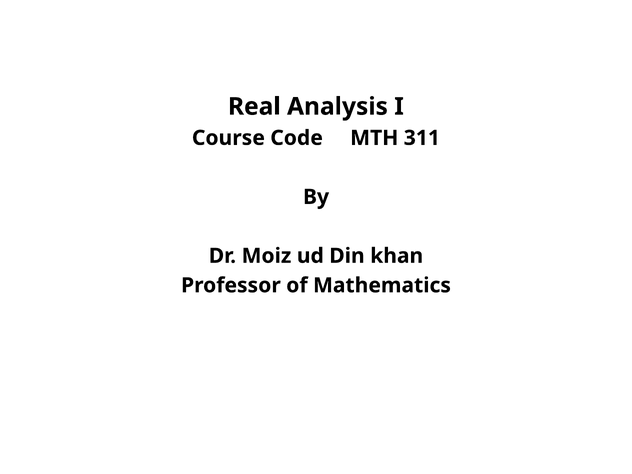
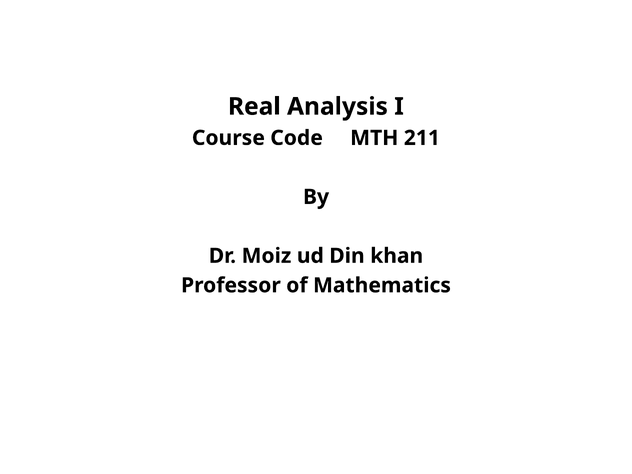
311: 311 -> 211 (422, 138)
